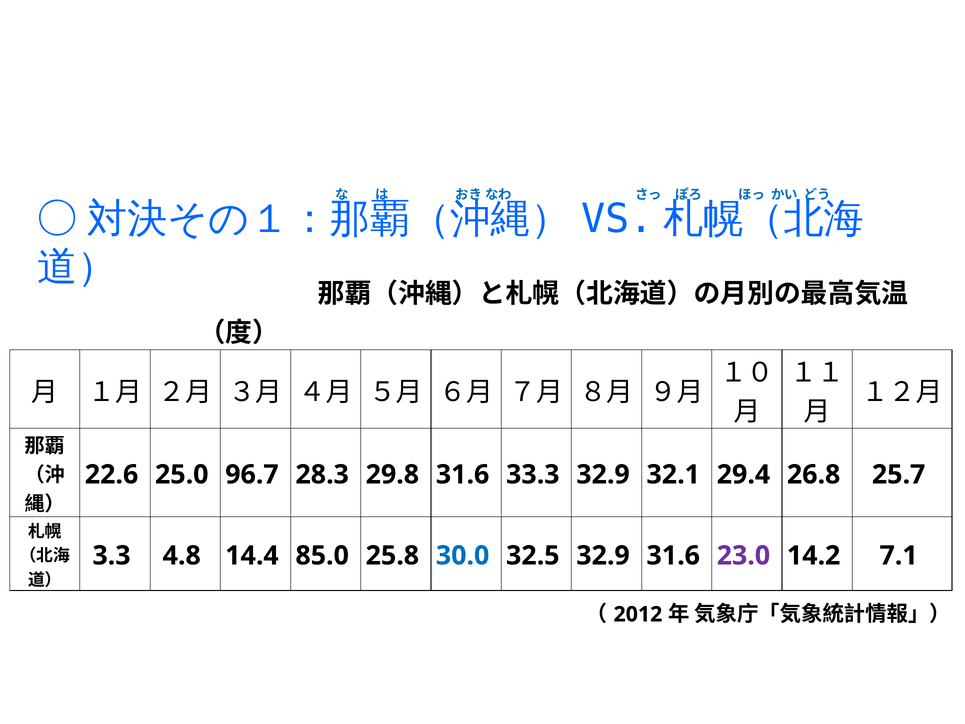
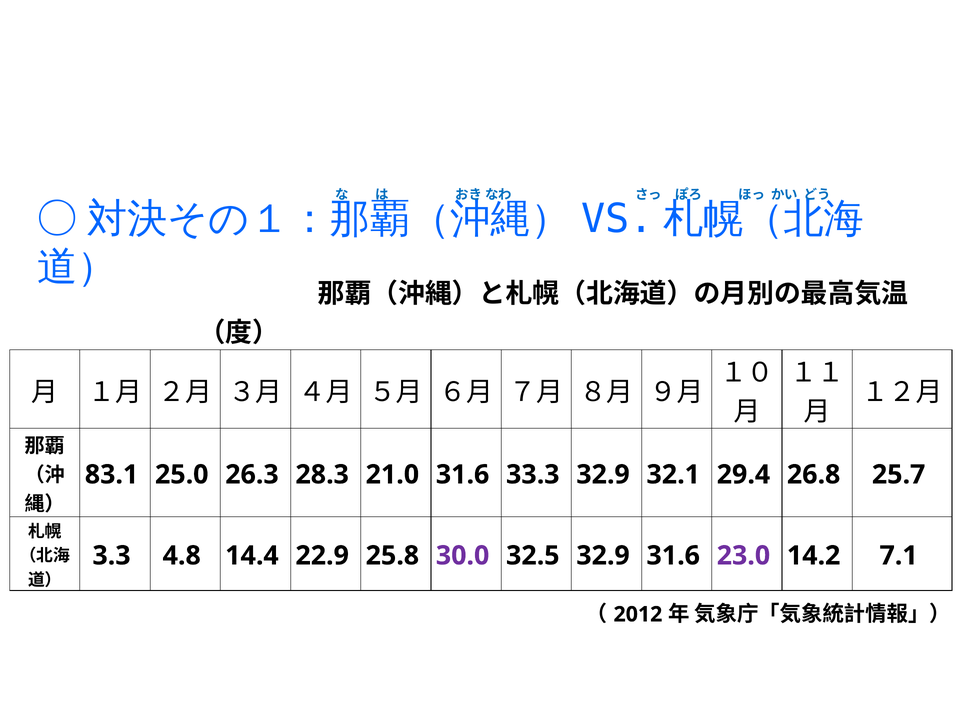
22.6: 22.6 -> 83.1 (112, 474)
96.7: 96.7 -> 26.3 (252, 474)
29.8: 29.8 -> 21.0 (392, 474)
85.0: 85.0 -> 22.9 (322, 555)
30.0 colour: blue -> purple (463, 555)
